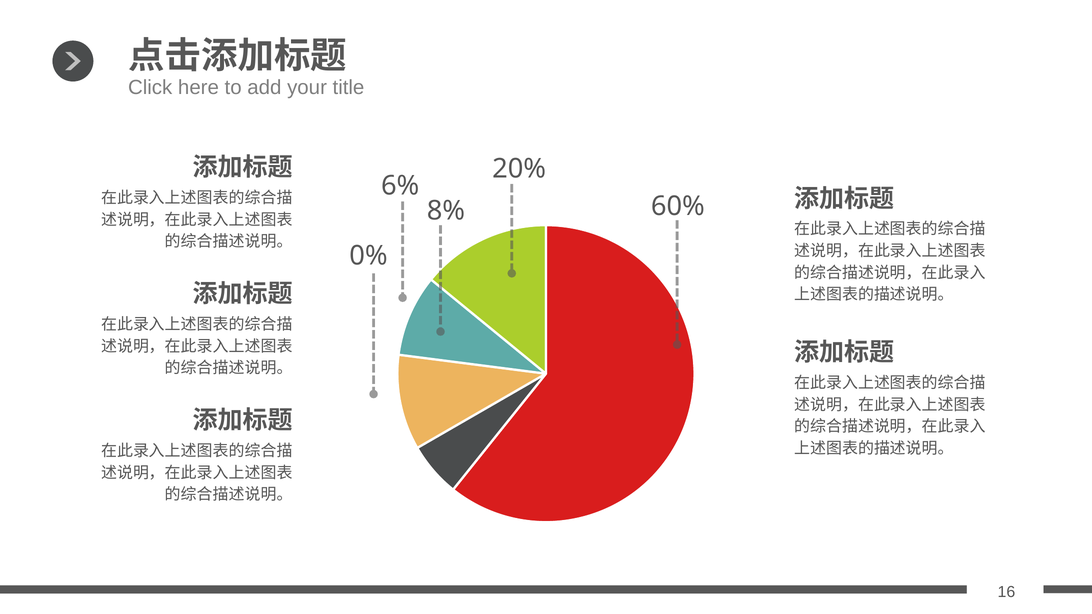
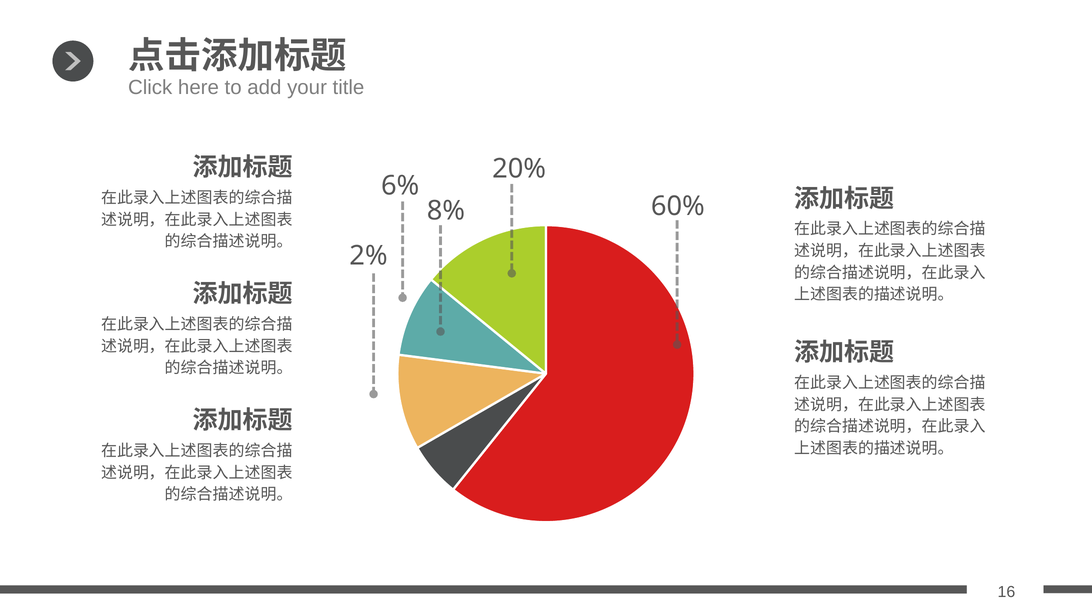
0%: 0% -> 2% (369, 256)
